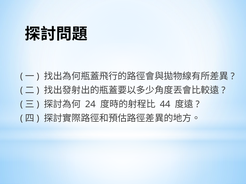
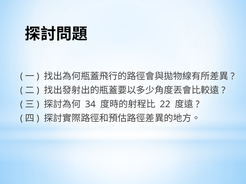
24: 24 -> 34 (90, 104)
44: 44 -> 22 (165, 104)
